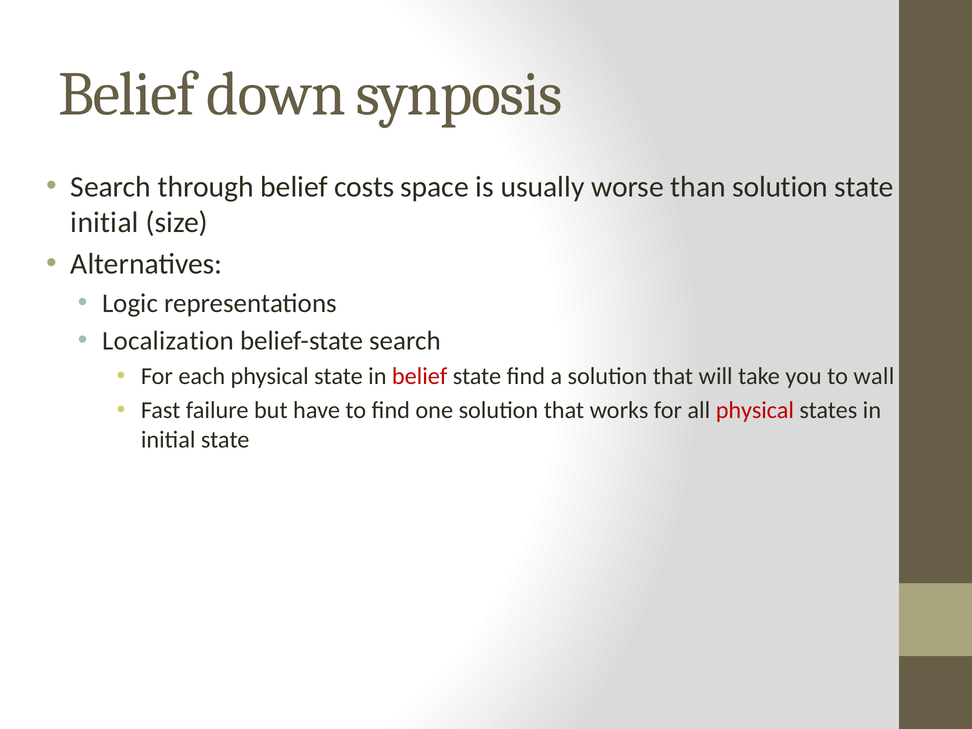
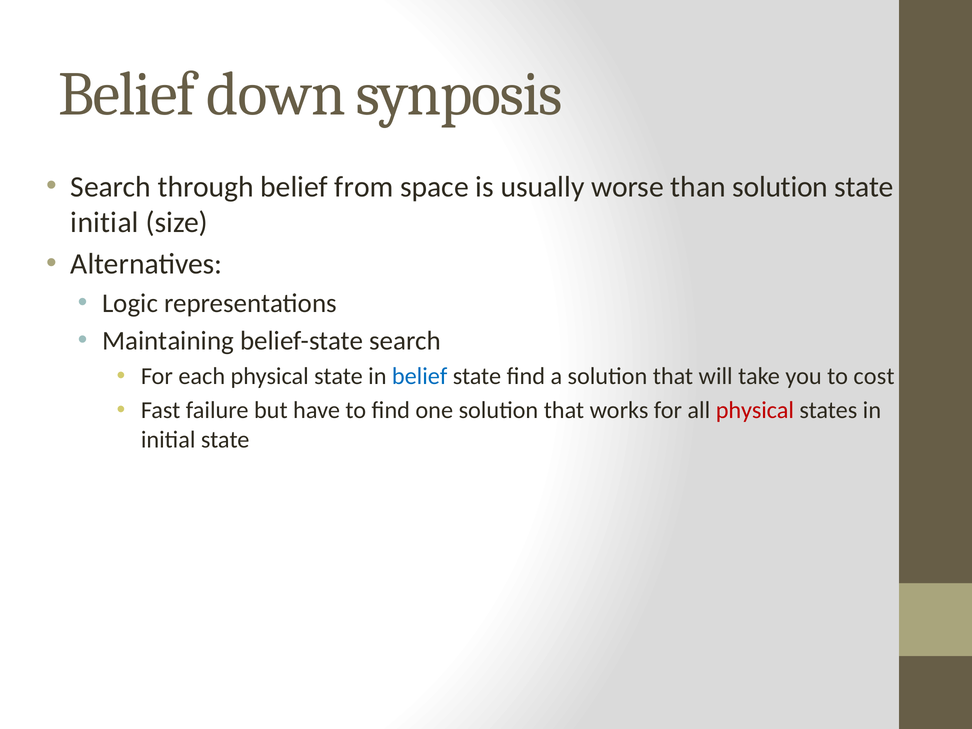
costs: costs -> from (364, 187)
Localization: Localization -> Maintaining (168, 341)
belief colour: red -> blue (420, 376)
wall: wall -> cost (874, 376)
